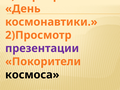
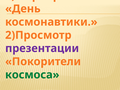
космоса colour: black -> green (32, 75)
